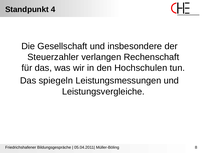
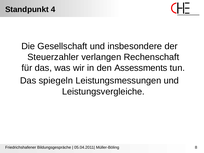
Hochschulen: Hochschulen -> Assessments (141, 68)
